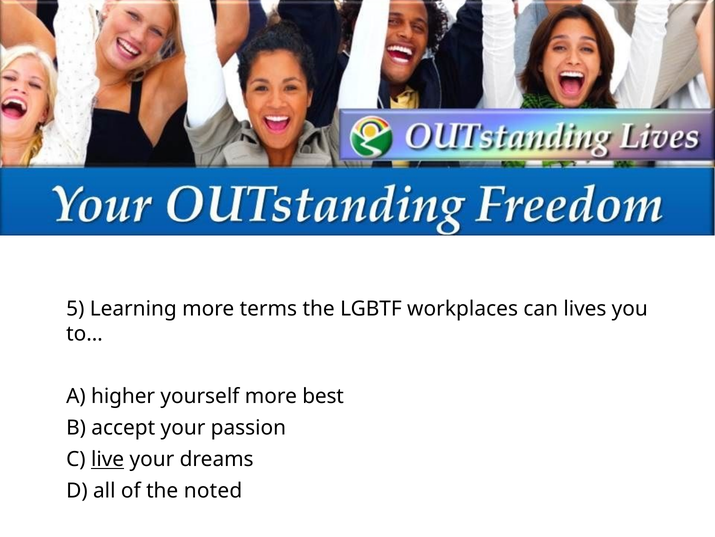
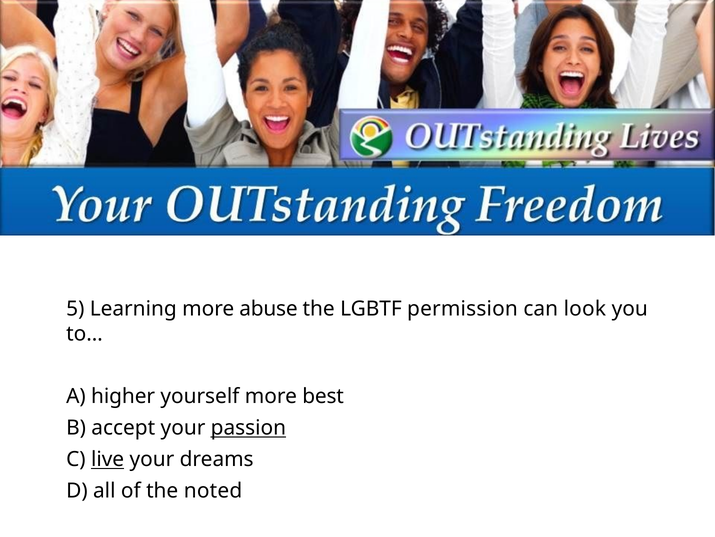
terms: terms -> abuse (268, 308)
workplaces: workplaces -> permission (462, 308)
lives: lives -> look (585, 308)
passion underline: none -> present (248, 427)
